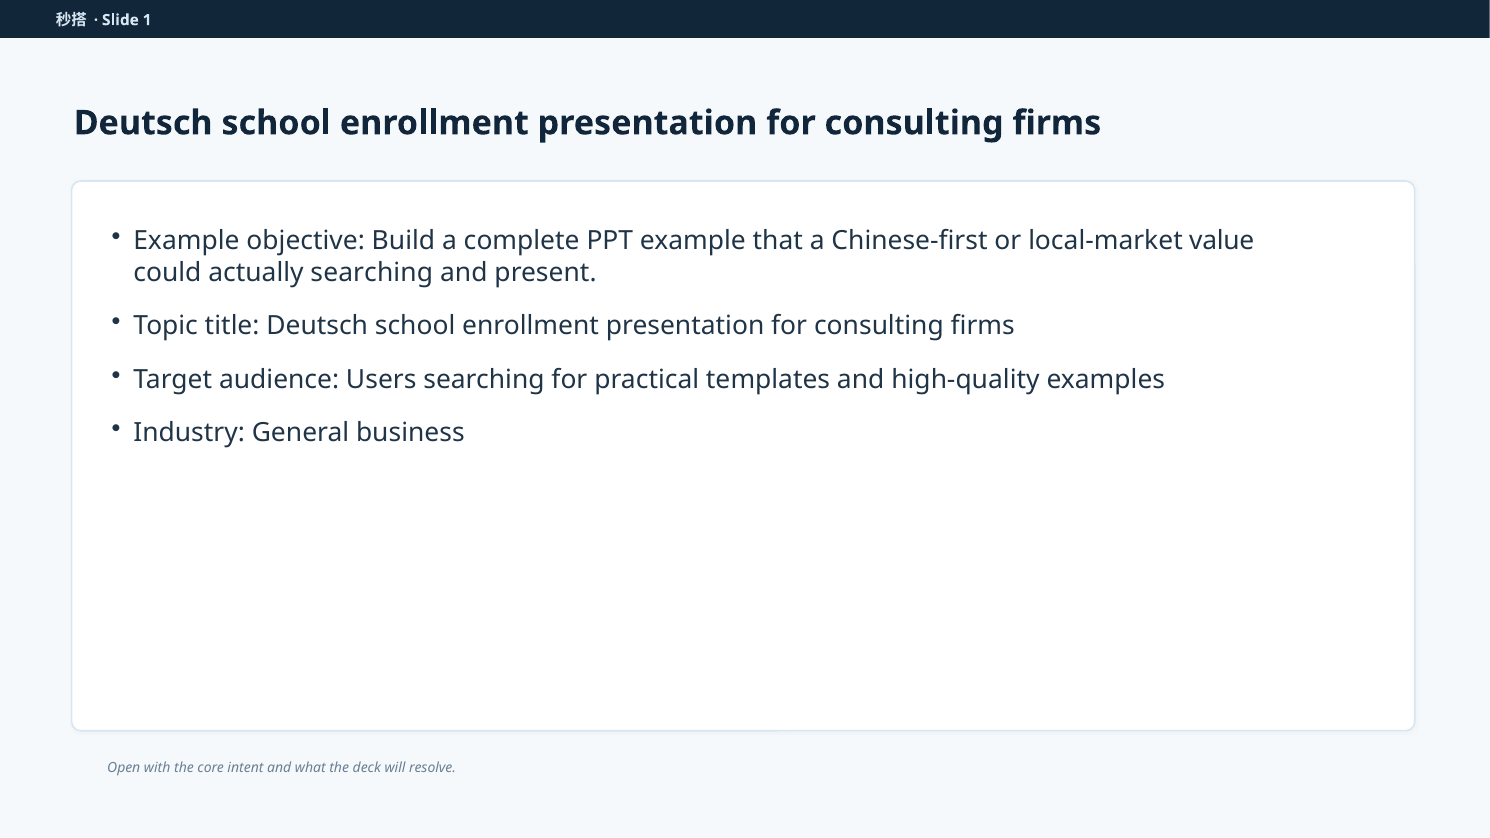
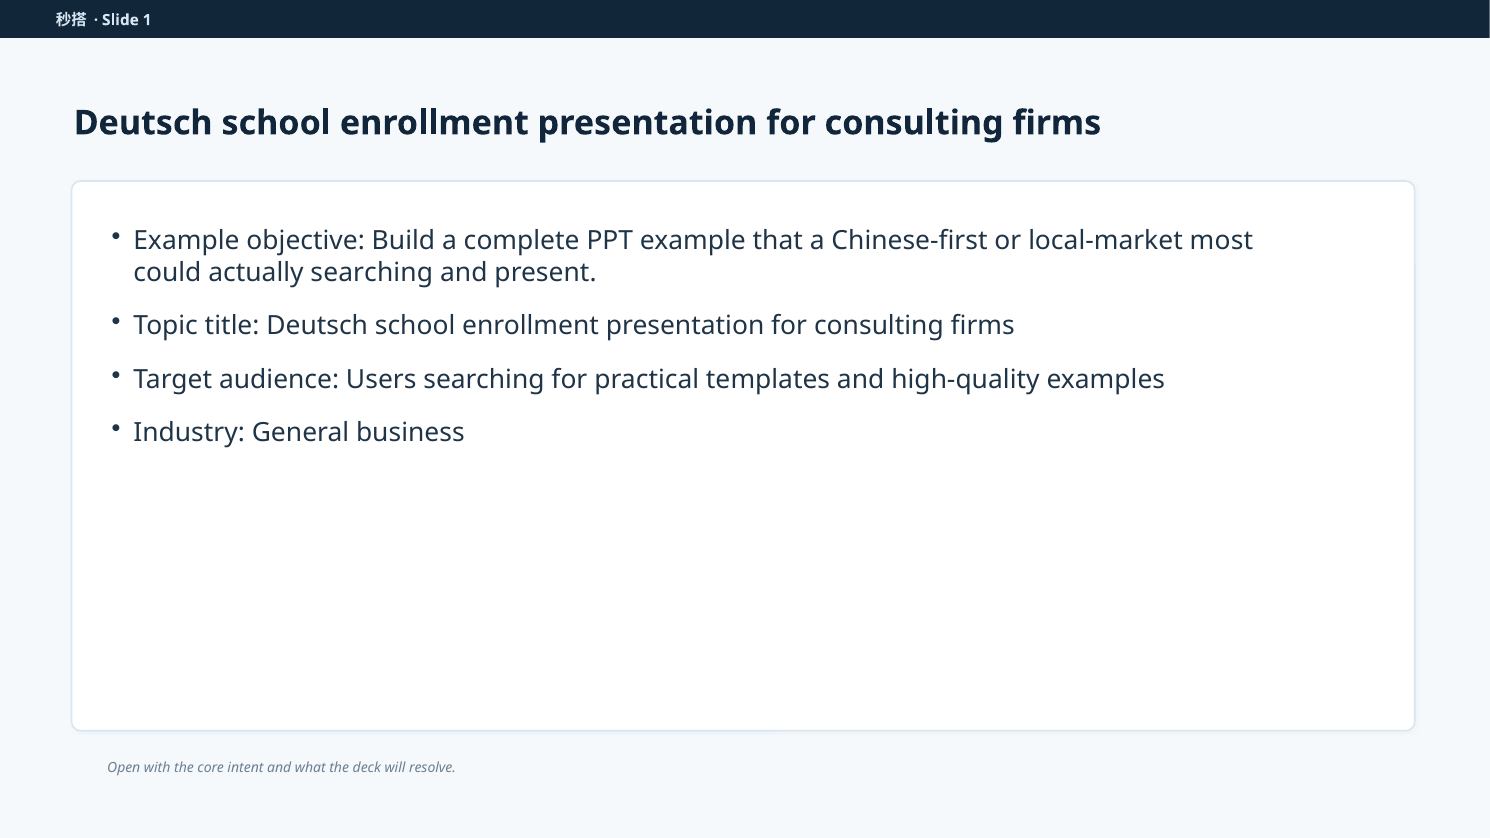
value: value -> most (1221, 241)
